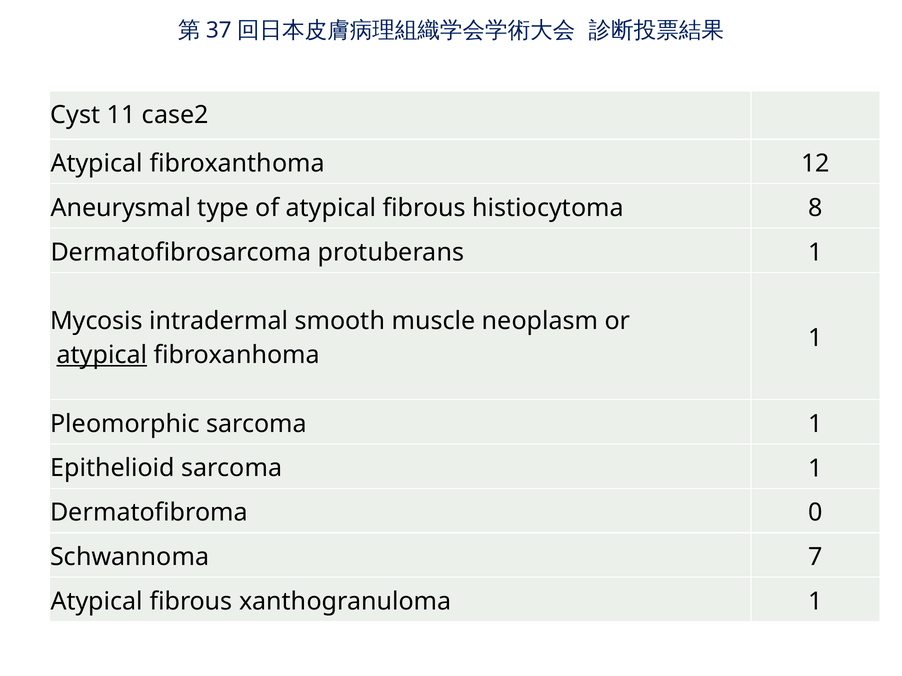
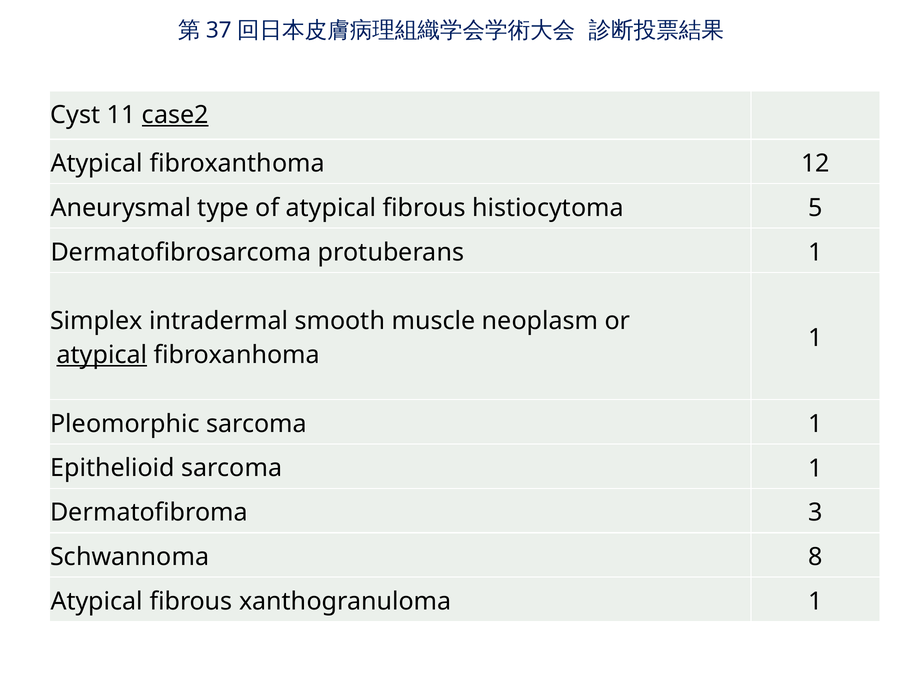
case2 underline: none -> present (175, 115)
8: 8 -> 5 (815, 208)
Mycosis: Mycosis -> Simplex (96, 321)
0: 0 -> 3 (815, 513)
7: 7 -> 8 (815, 557)
